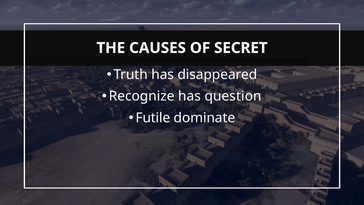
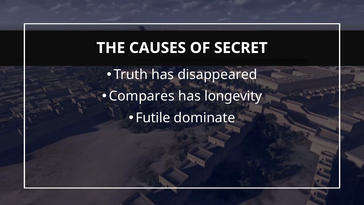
Recognize: Recognize -> Compares (142, 96)
question: question -> longevity (233, 96)
